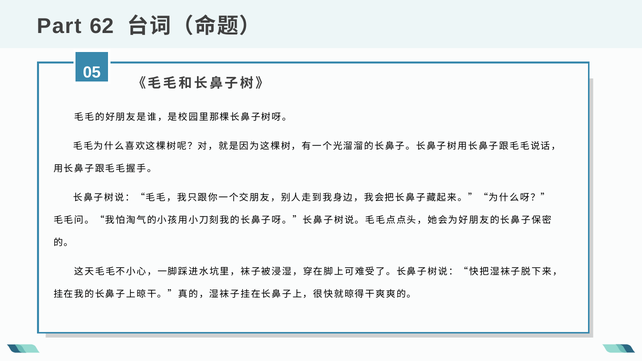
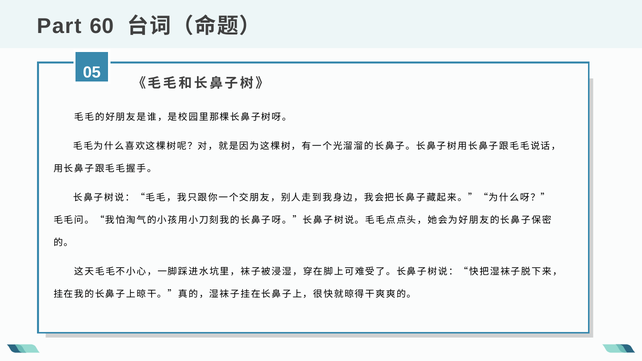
62: 62 -> 60 (102, 26)
